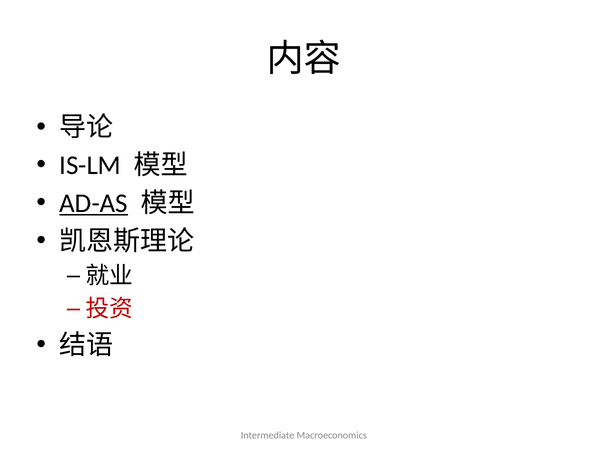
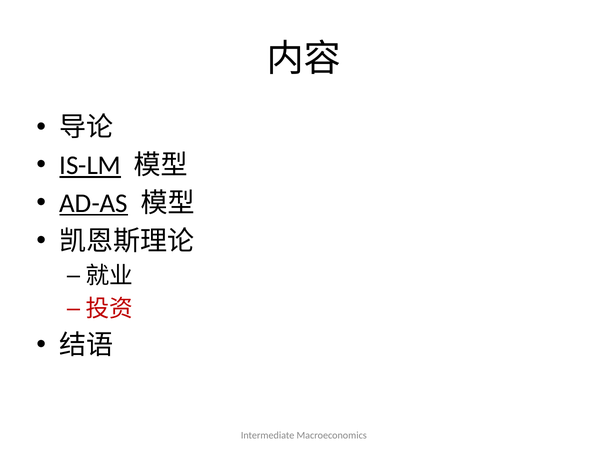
IS-LM underline: none -> present (90, 165)
